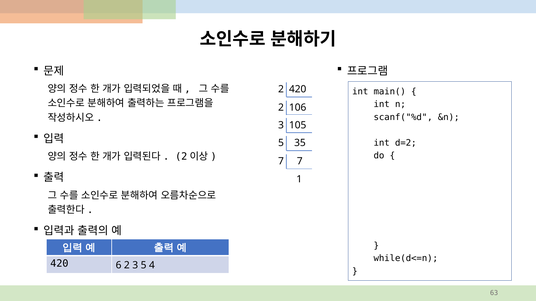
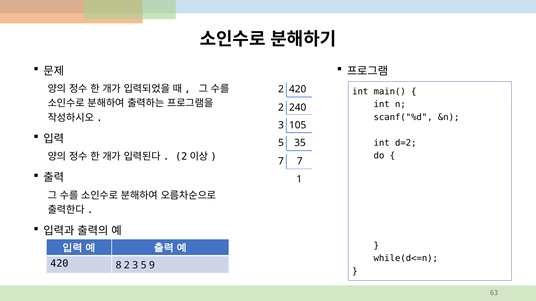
106: 106 -> 240 (298, 108)
6: 6 -> 8 (119, 265)
4: 4 -> 9 (152, 265)
